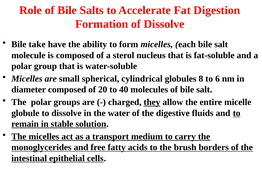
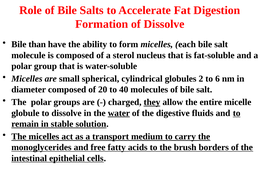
take: take -> than (37, 44)
8: 8 -> 2 (201, 79)
water underline: none -> present (119, 113)
